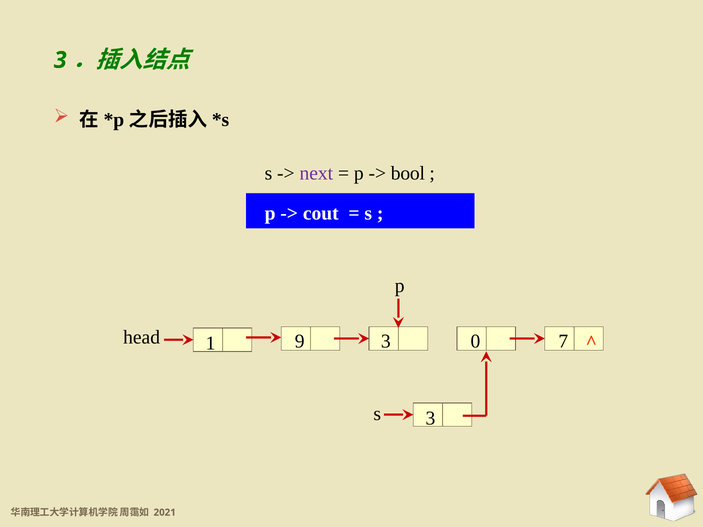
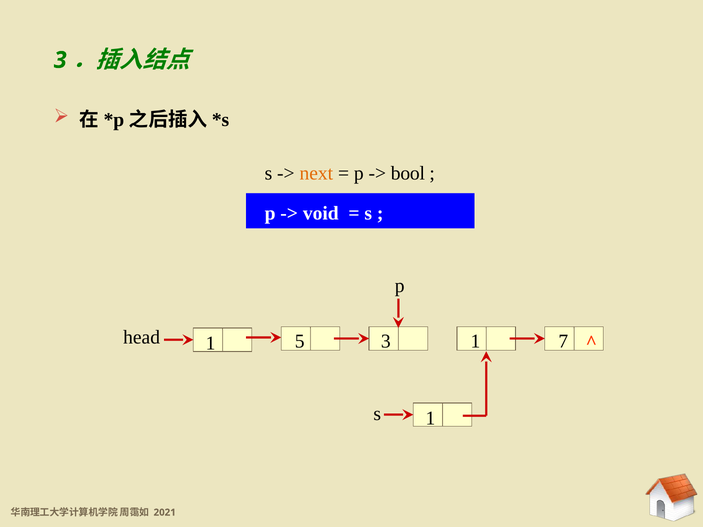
next colour: purple -> orange (316, 174)
cout: cout -> void (321, 213)
3 0: 0 -> 1 (475, 341)
9: 9 -> 5 (300, 341)
s 3: 3 -> 1 (430, 418)
